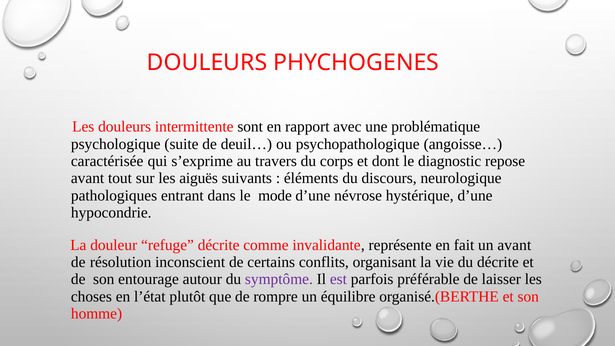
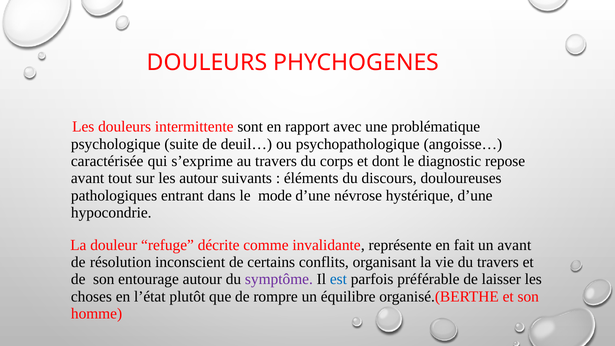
les aiguës: aiguës -> autour (199, 178)
neurologique: neurologique -> douloureuses (461, 178)
du décrite: décrite -> travers (498, 262)
est colour: purple -> blue (338, 279)
